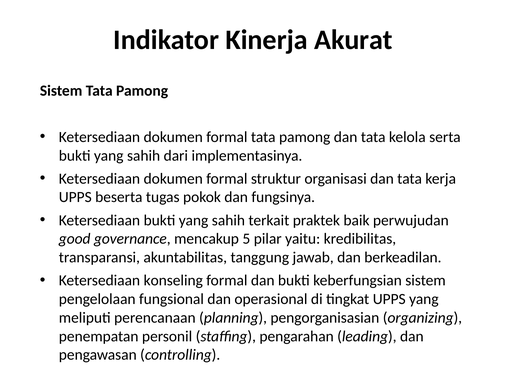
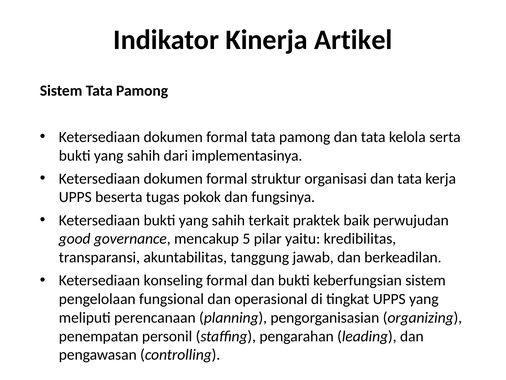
Akurat: Akurat -> Artikel (353, 40)
